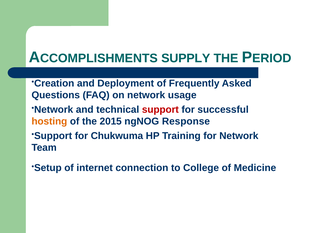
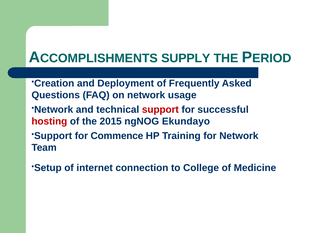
hosting colour: orange -> red (49, 121)
Response: Response -> Ekundayo (186, 121)
Chukwuma: Chukwuma -> Commence (117, 135)
